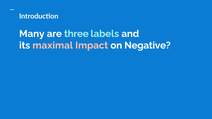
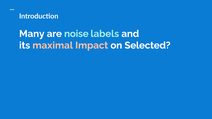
three: three -> noise (76, 34)
Negative: Negative -> Selected (147, 45)
